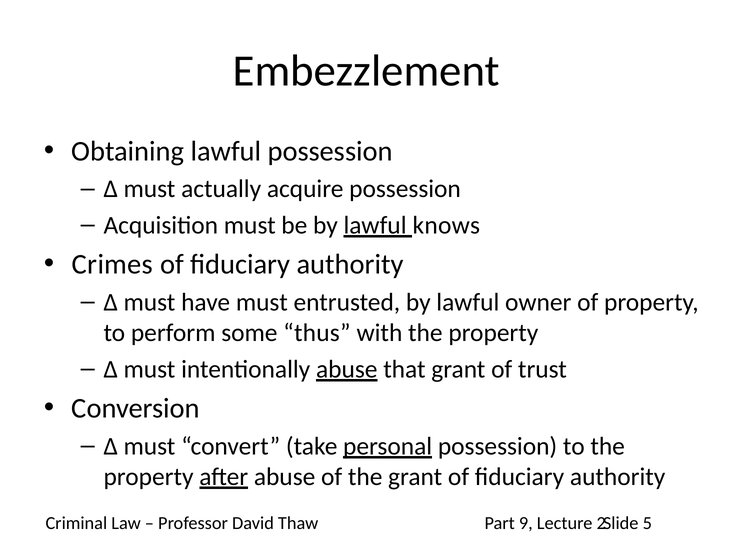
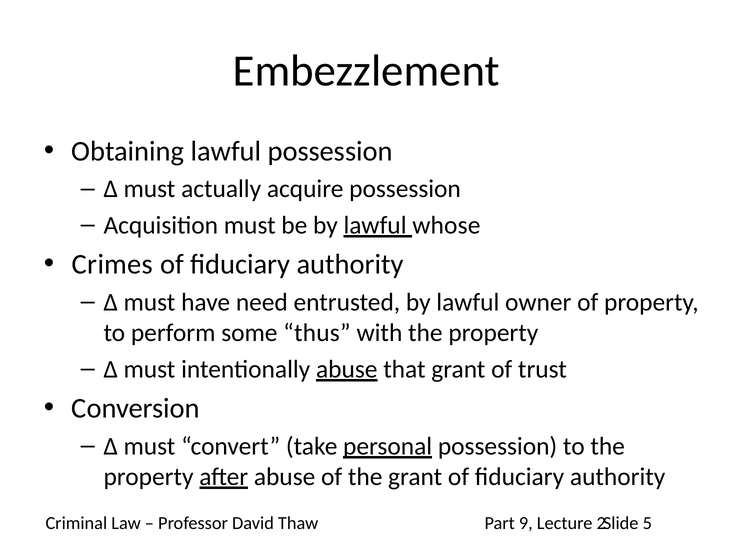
knows: knows -> whose (446, 225)
have must: must -> need (262, 302)
